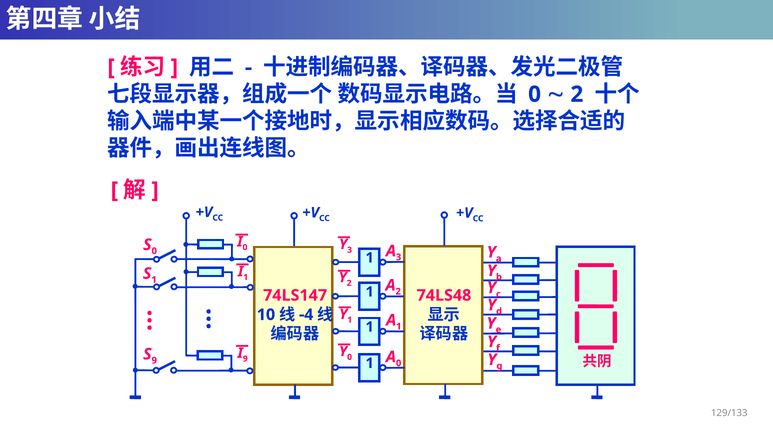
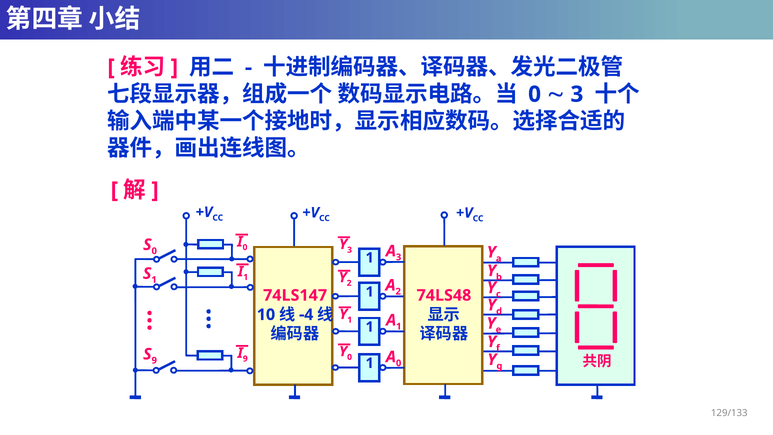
2: 2 -> 3 (577, 94)
